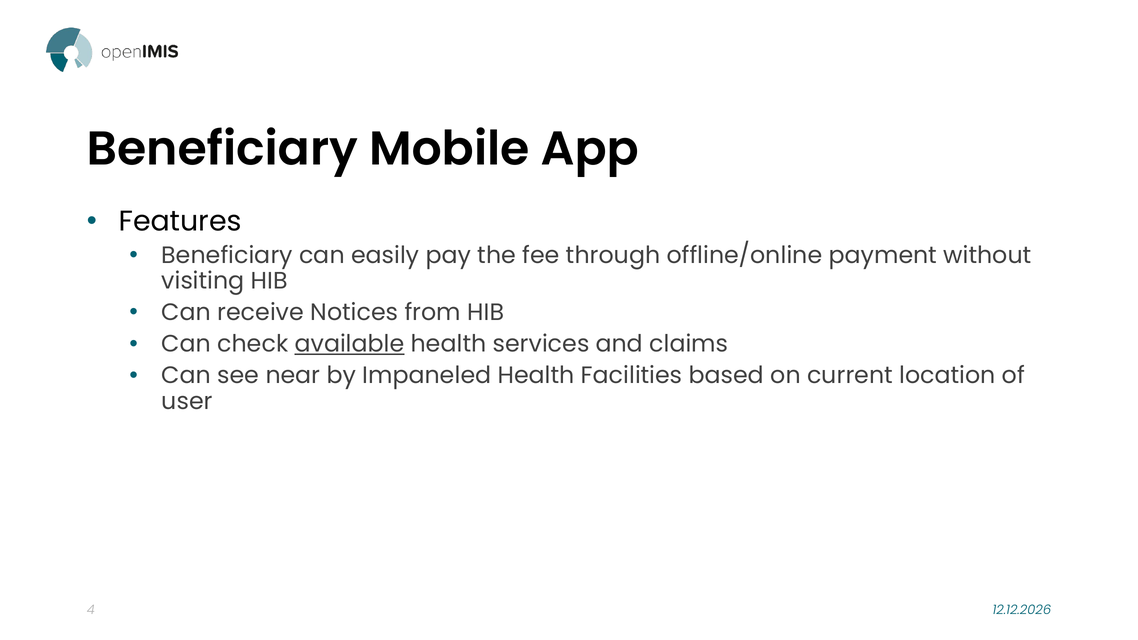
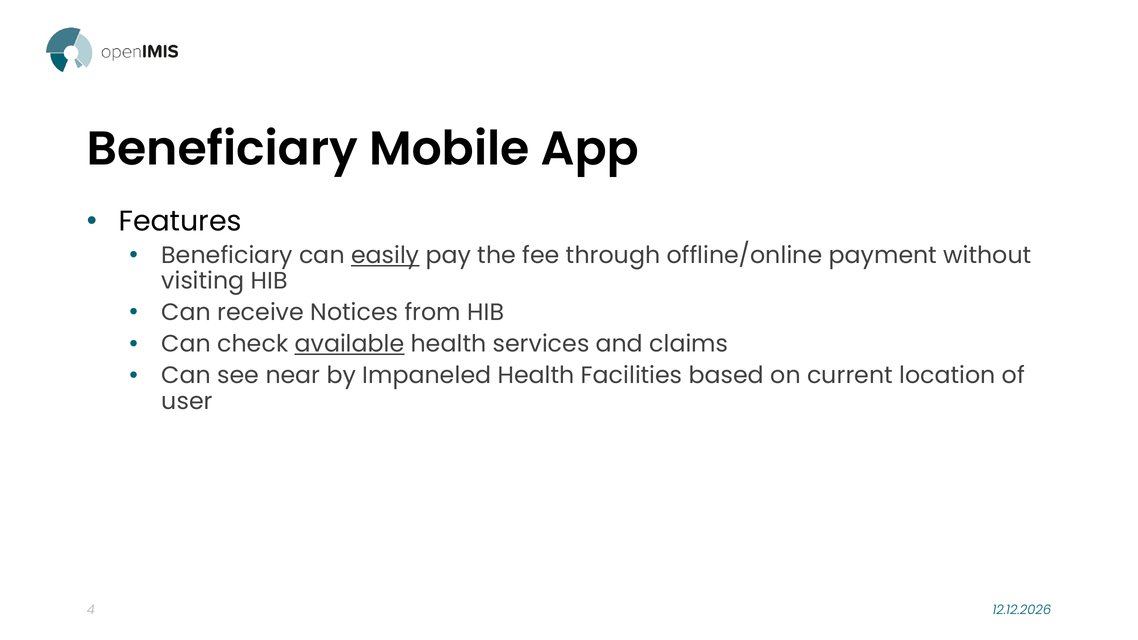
easily underline: none -> present (385, 256)
